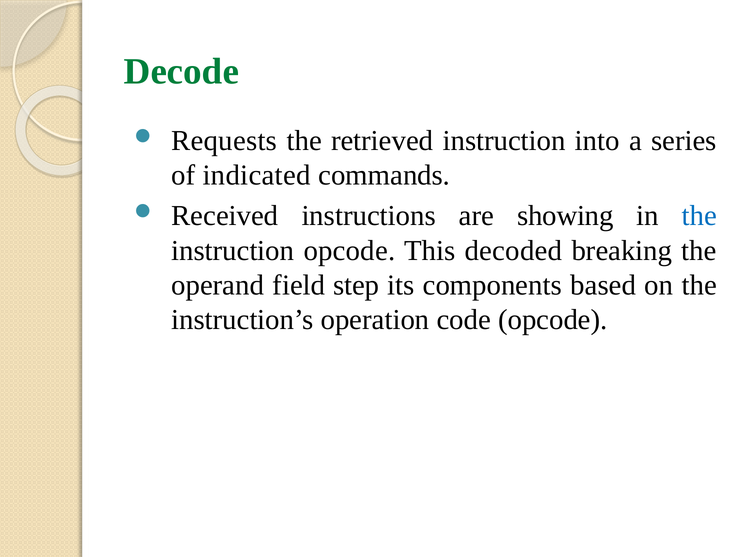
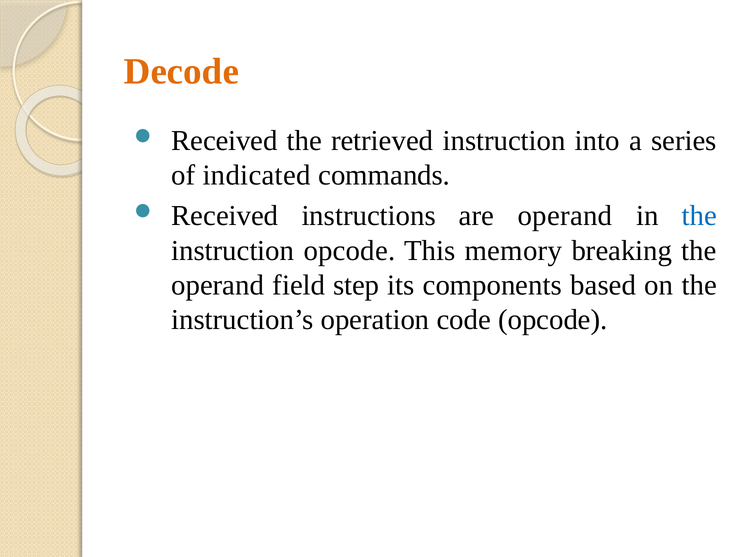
Decode colour: green -> orange (181, 71)
Requests: Requests -> Received (224, 140)
are showing: showing -> operand (565, 216)
decoded: decoded -> memory (513, 250)
